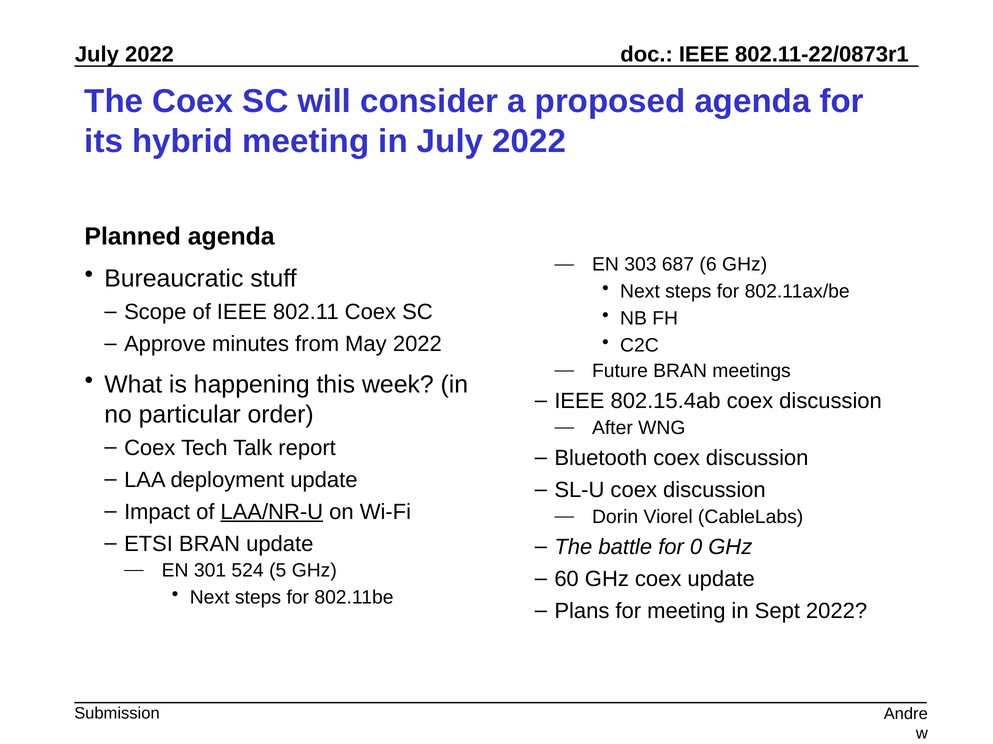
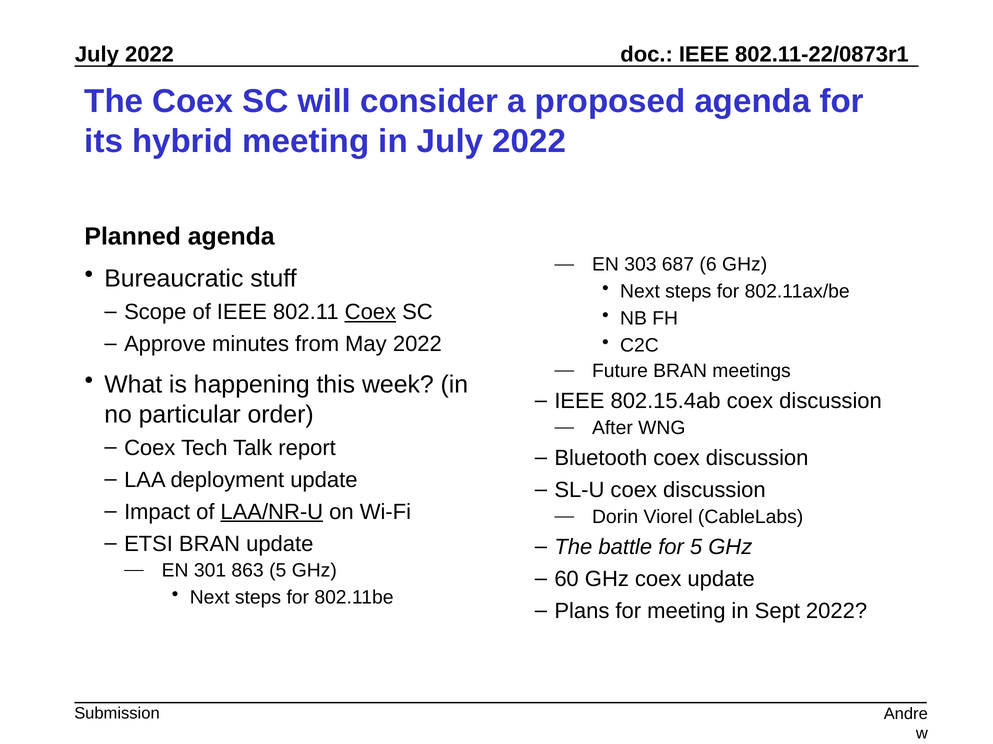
Coex underline: none -> present (370, 312)
for 0: 0 -> 5 (696, 548)
524: 524 -> 863 (248, 571)
